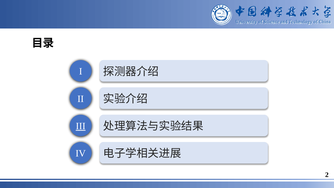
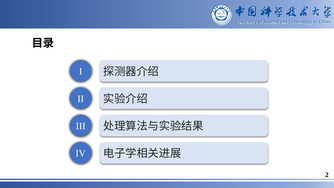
III underline: present -> none (81, 126)
